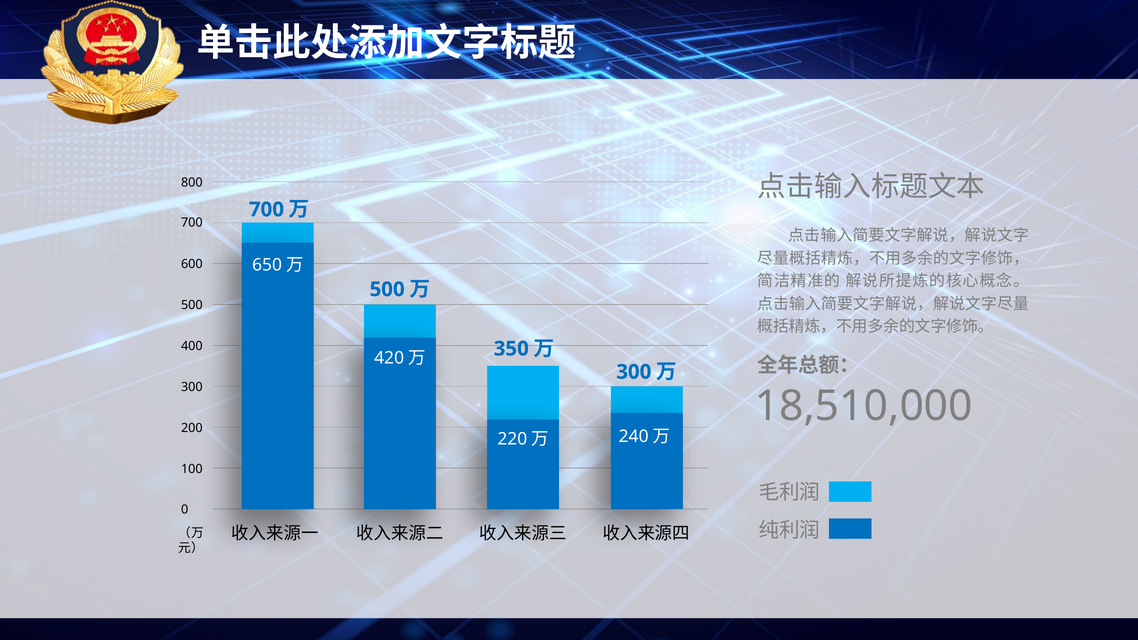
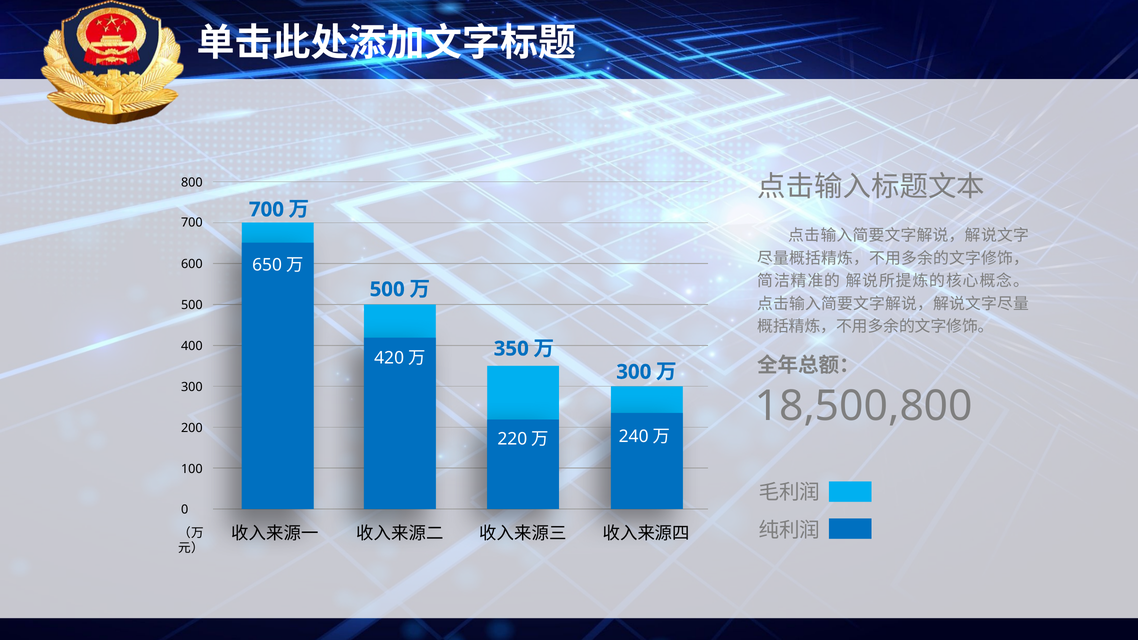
18,510,000: 18,510,000 -> 18,500,800 (864, 406)
